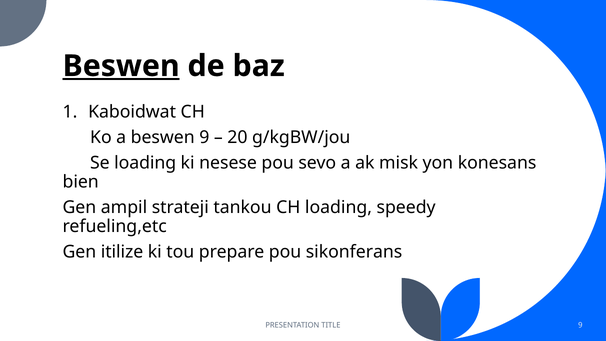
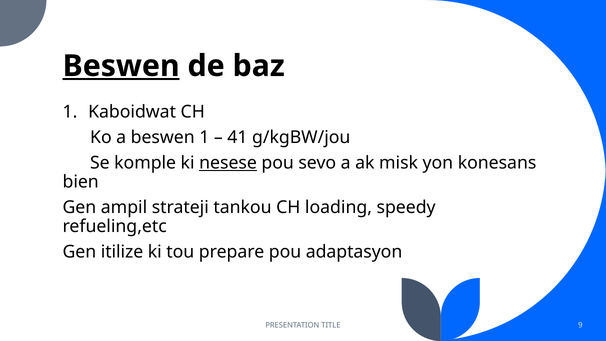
beswen 9: 9 -> 1 (204, 137)
20: 20 -> 41 (237, 137)
Se loading: loading -> komple (145, 163)
nesese underline: none -> present (228, 163)
sikonferans: sikonferans -> adaptasyon (354, 252)
